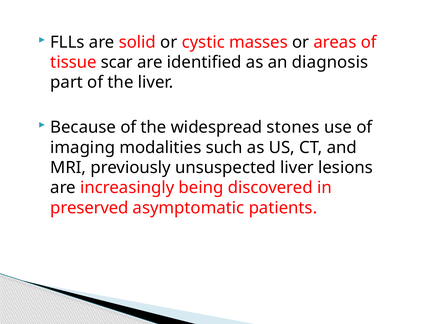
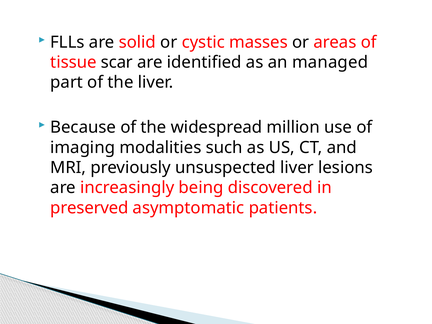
diagnosis: diagnosis -> managed (330, 62)
stones: stones -> million (293, 127)
